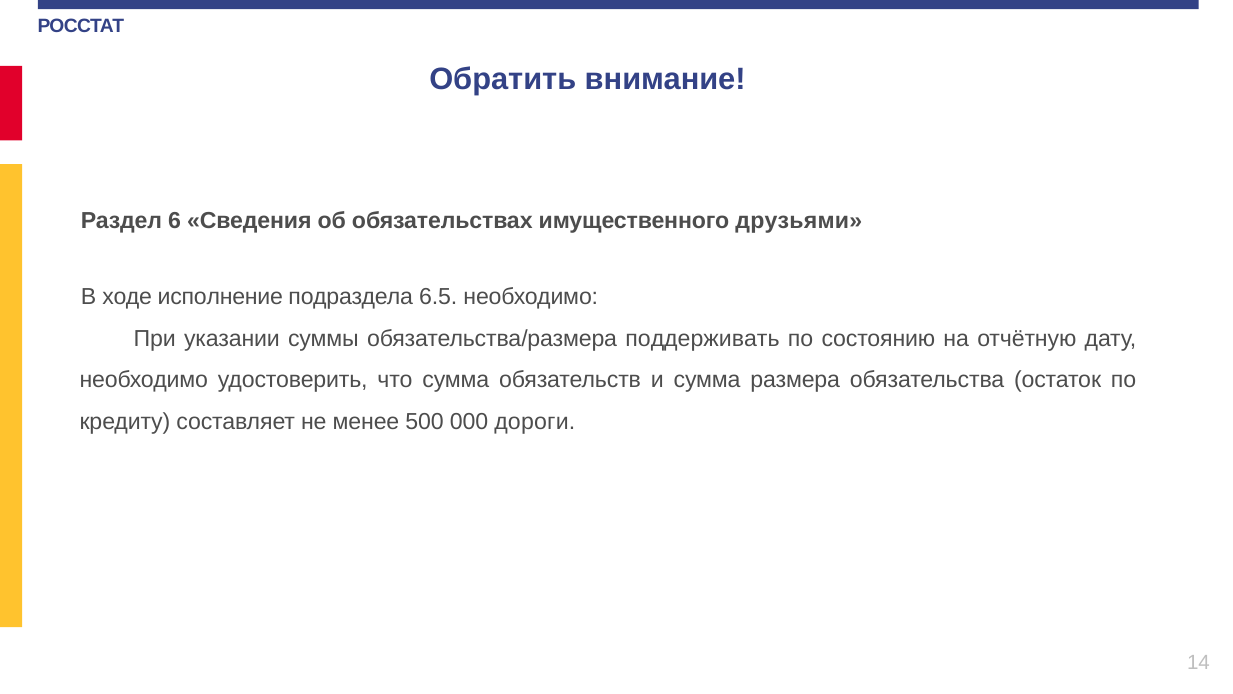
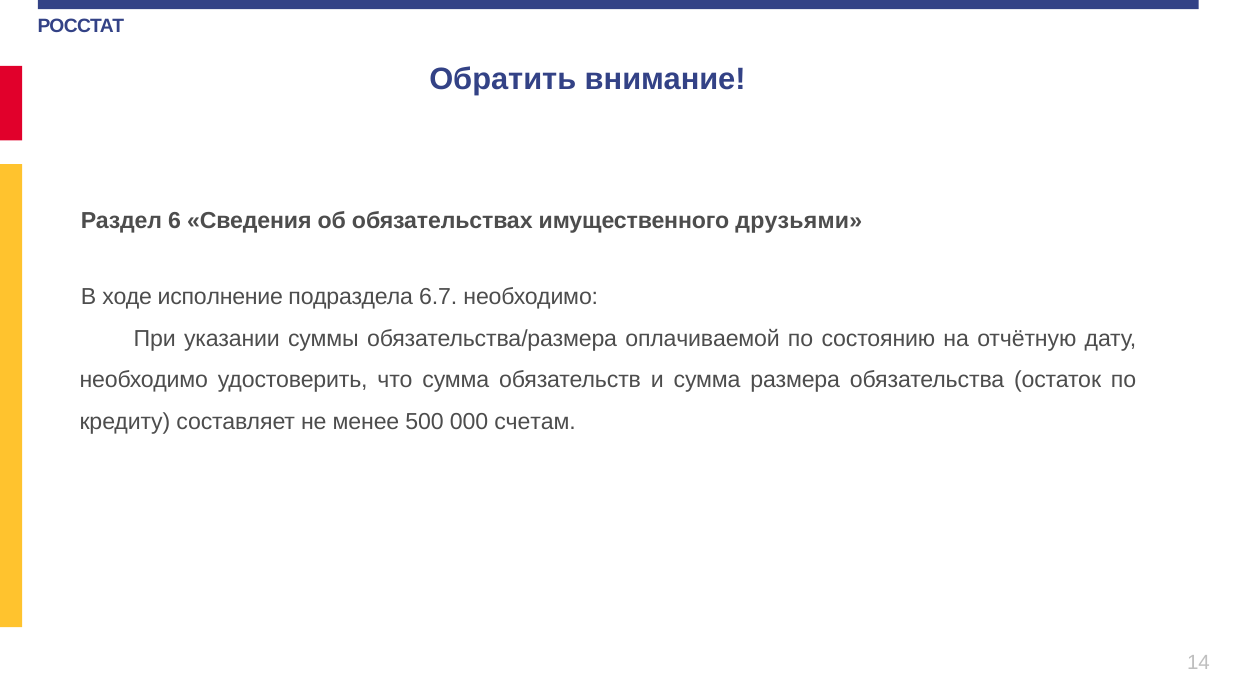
6.5: 6.5 -> 6.7 (438, 296)
поддерживать: поддерживать -> оплачиваемой (703, 338)
дороги: дороги -> счетам (535, 422)
